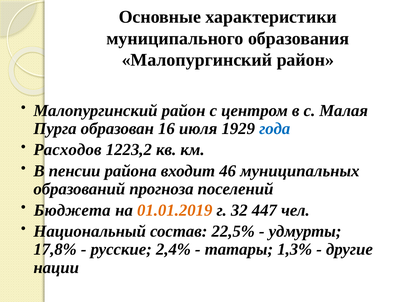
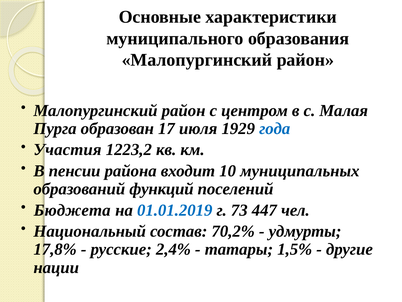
16: 16 -> 17 (166, 128)
Расходов: Расходов -> Участия (67, 150)
46: 46 -> 10 (228, 171)
прогноза: прогноза -> функций (161, 189)
01.01.2019 colour: orange -> blue (175, 210)
32: 32 -> 73 (239, 210)
22,5%: 22,5% -> 70,2% (233, 231)
1,3%: 1,3% -> 1,5% (295, 249)
